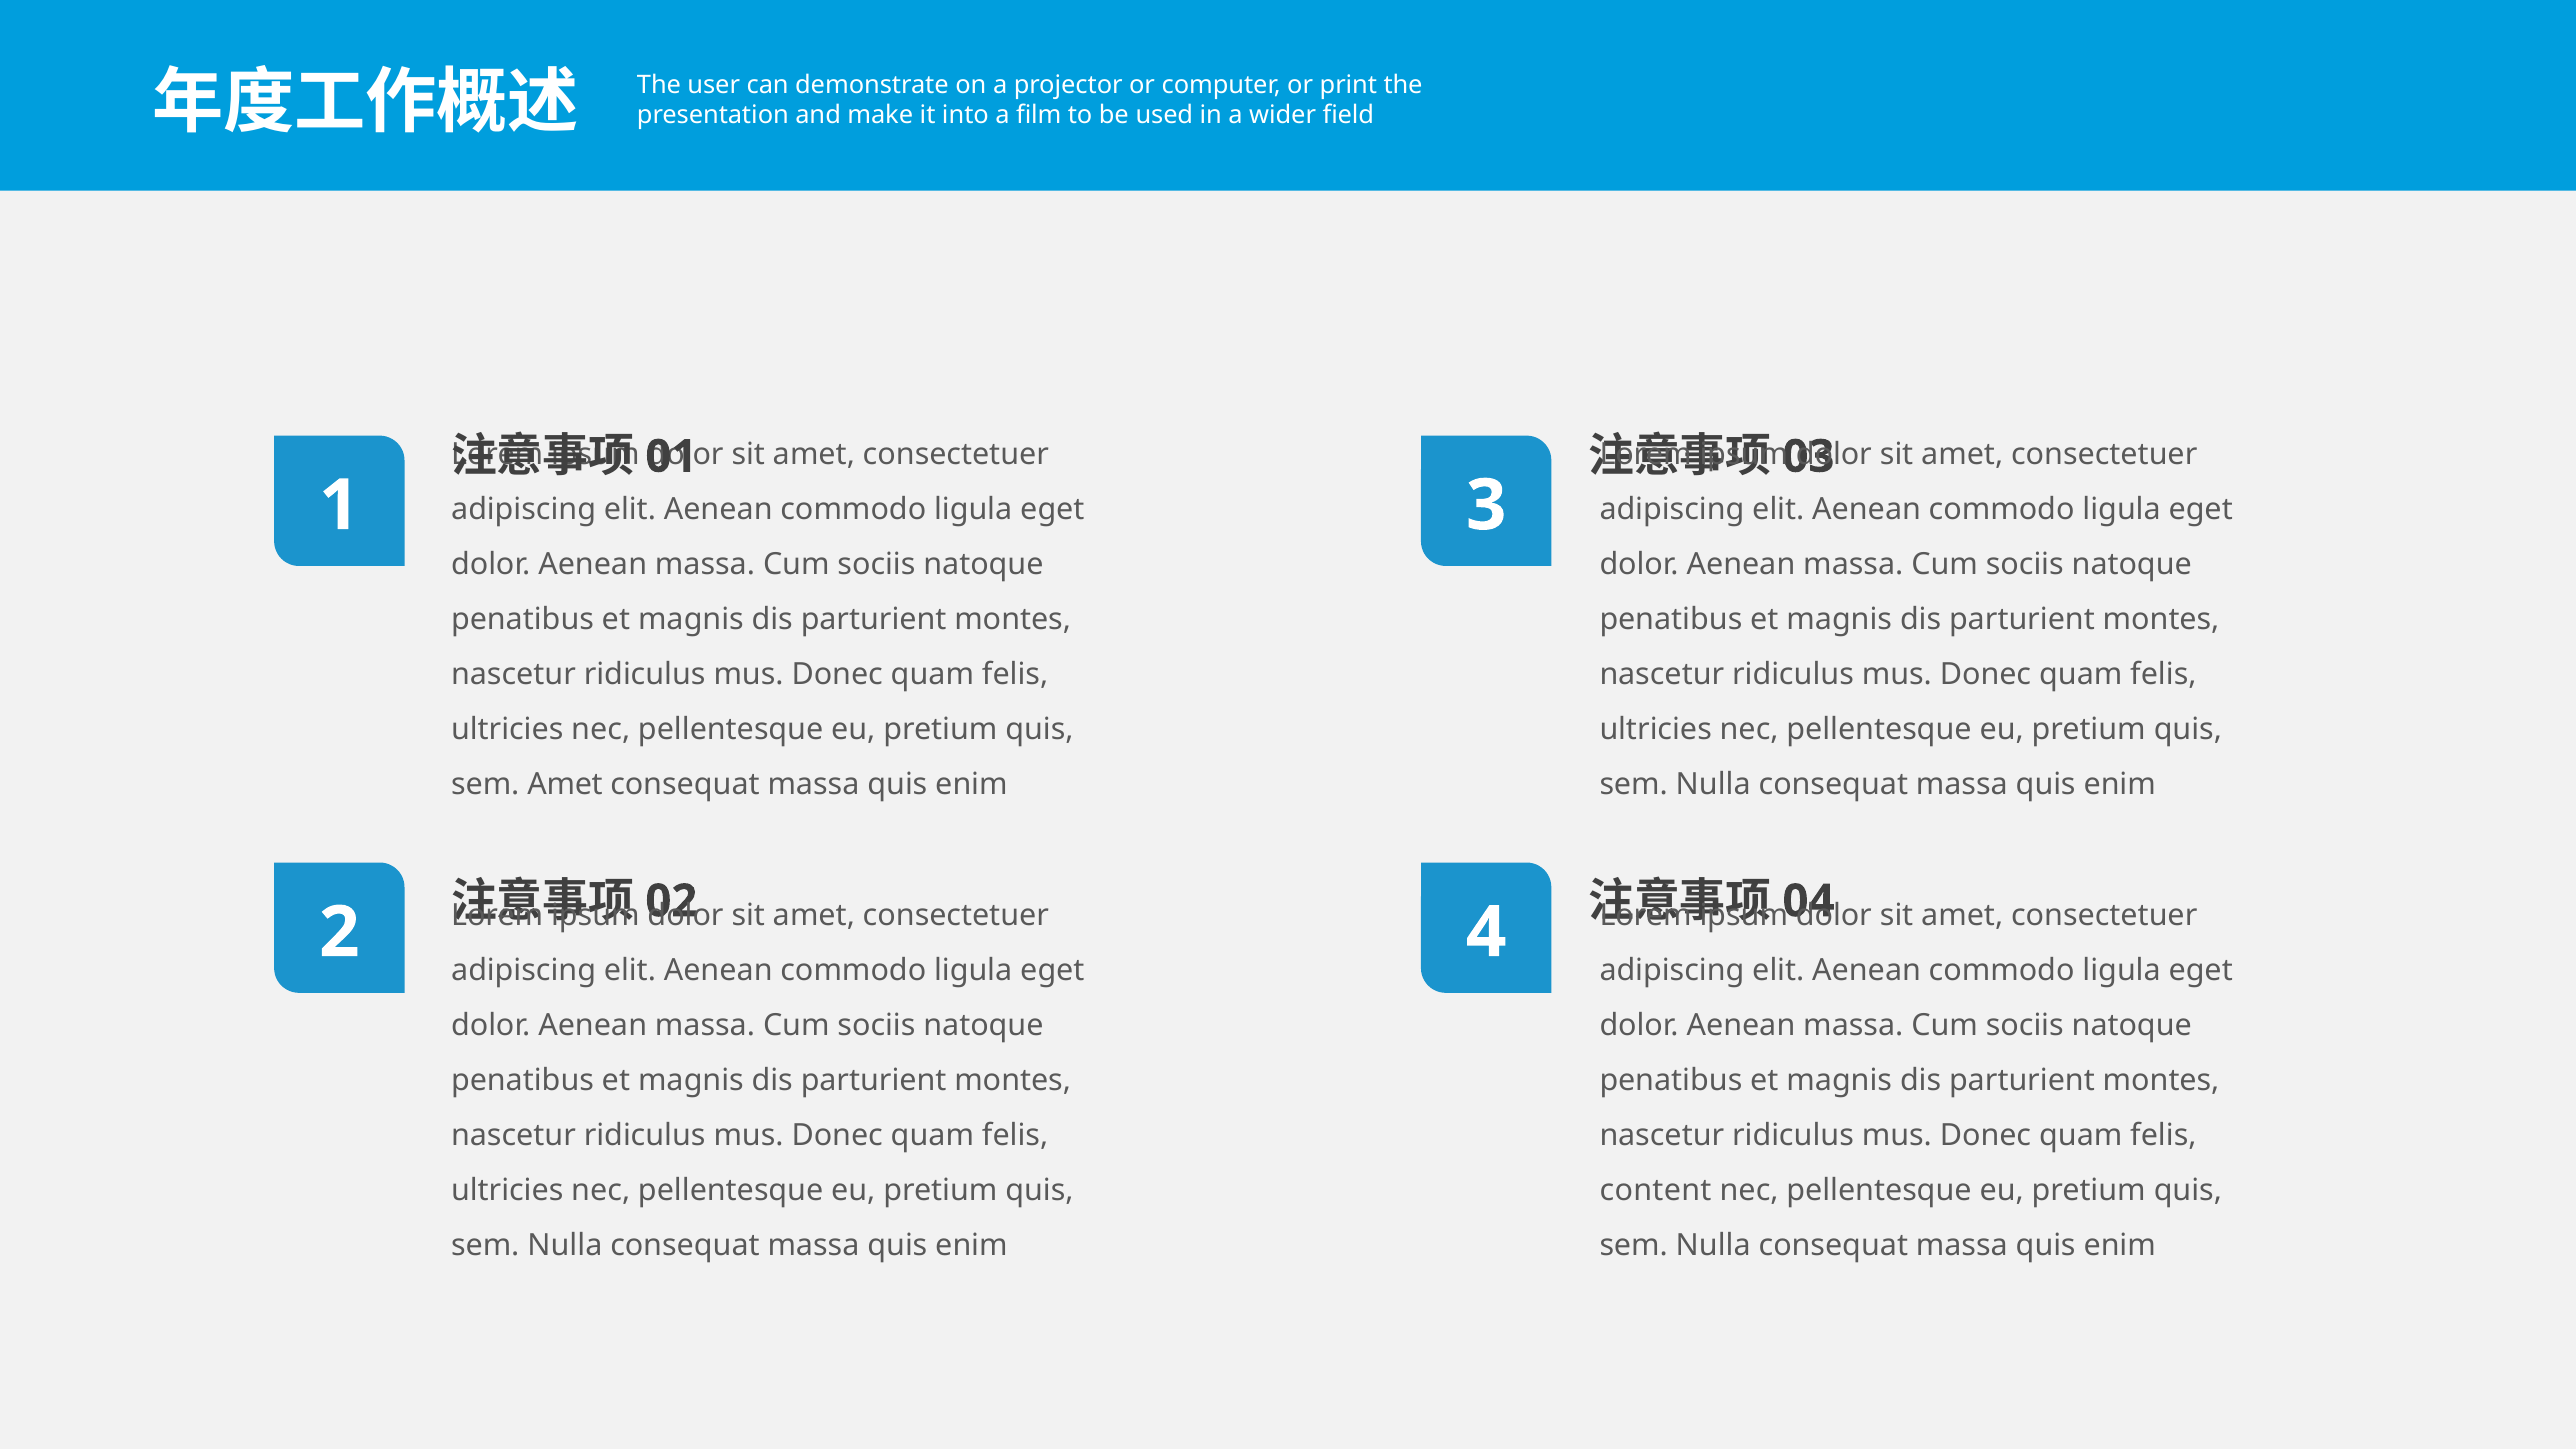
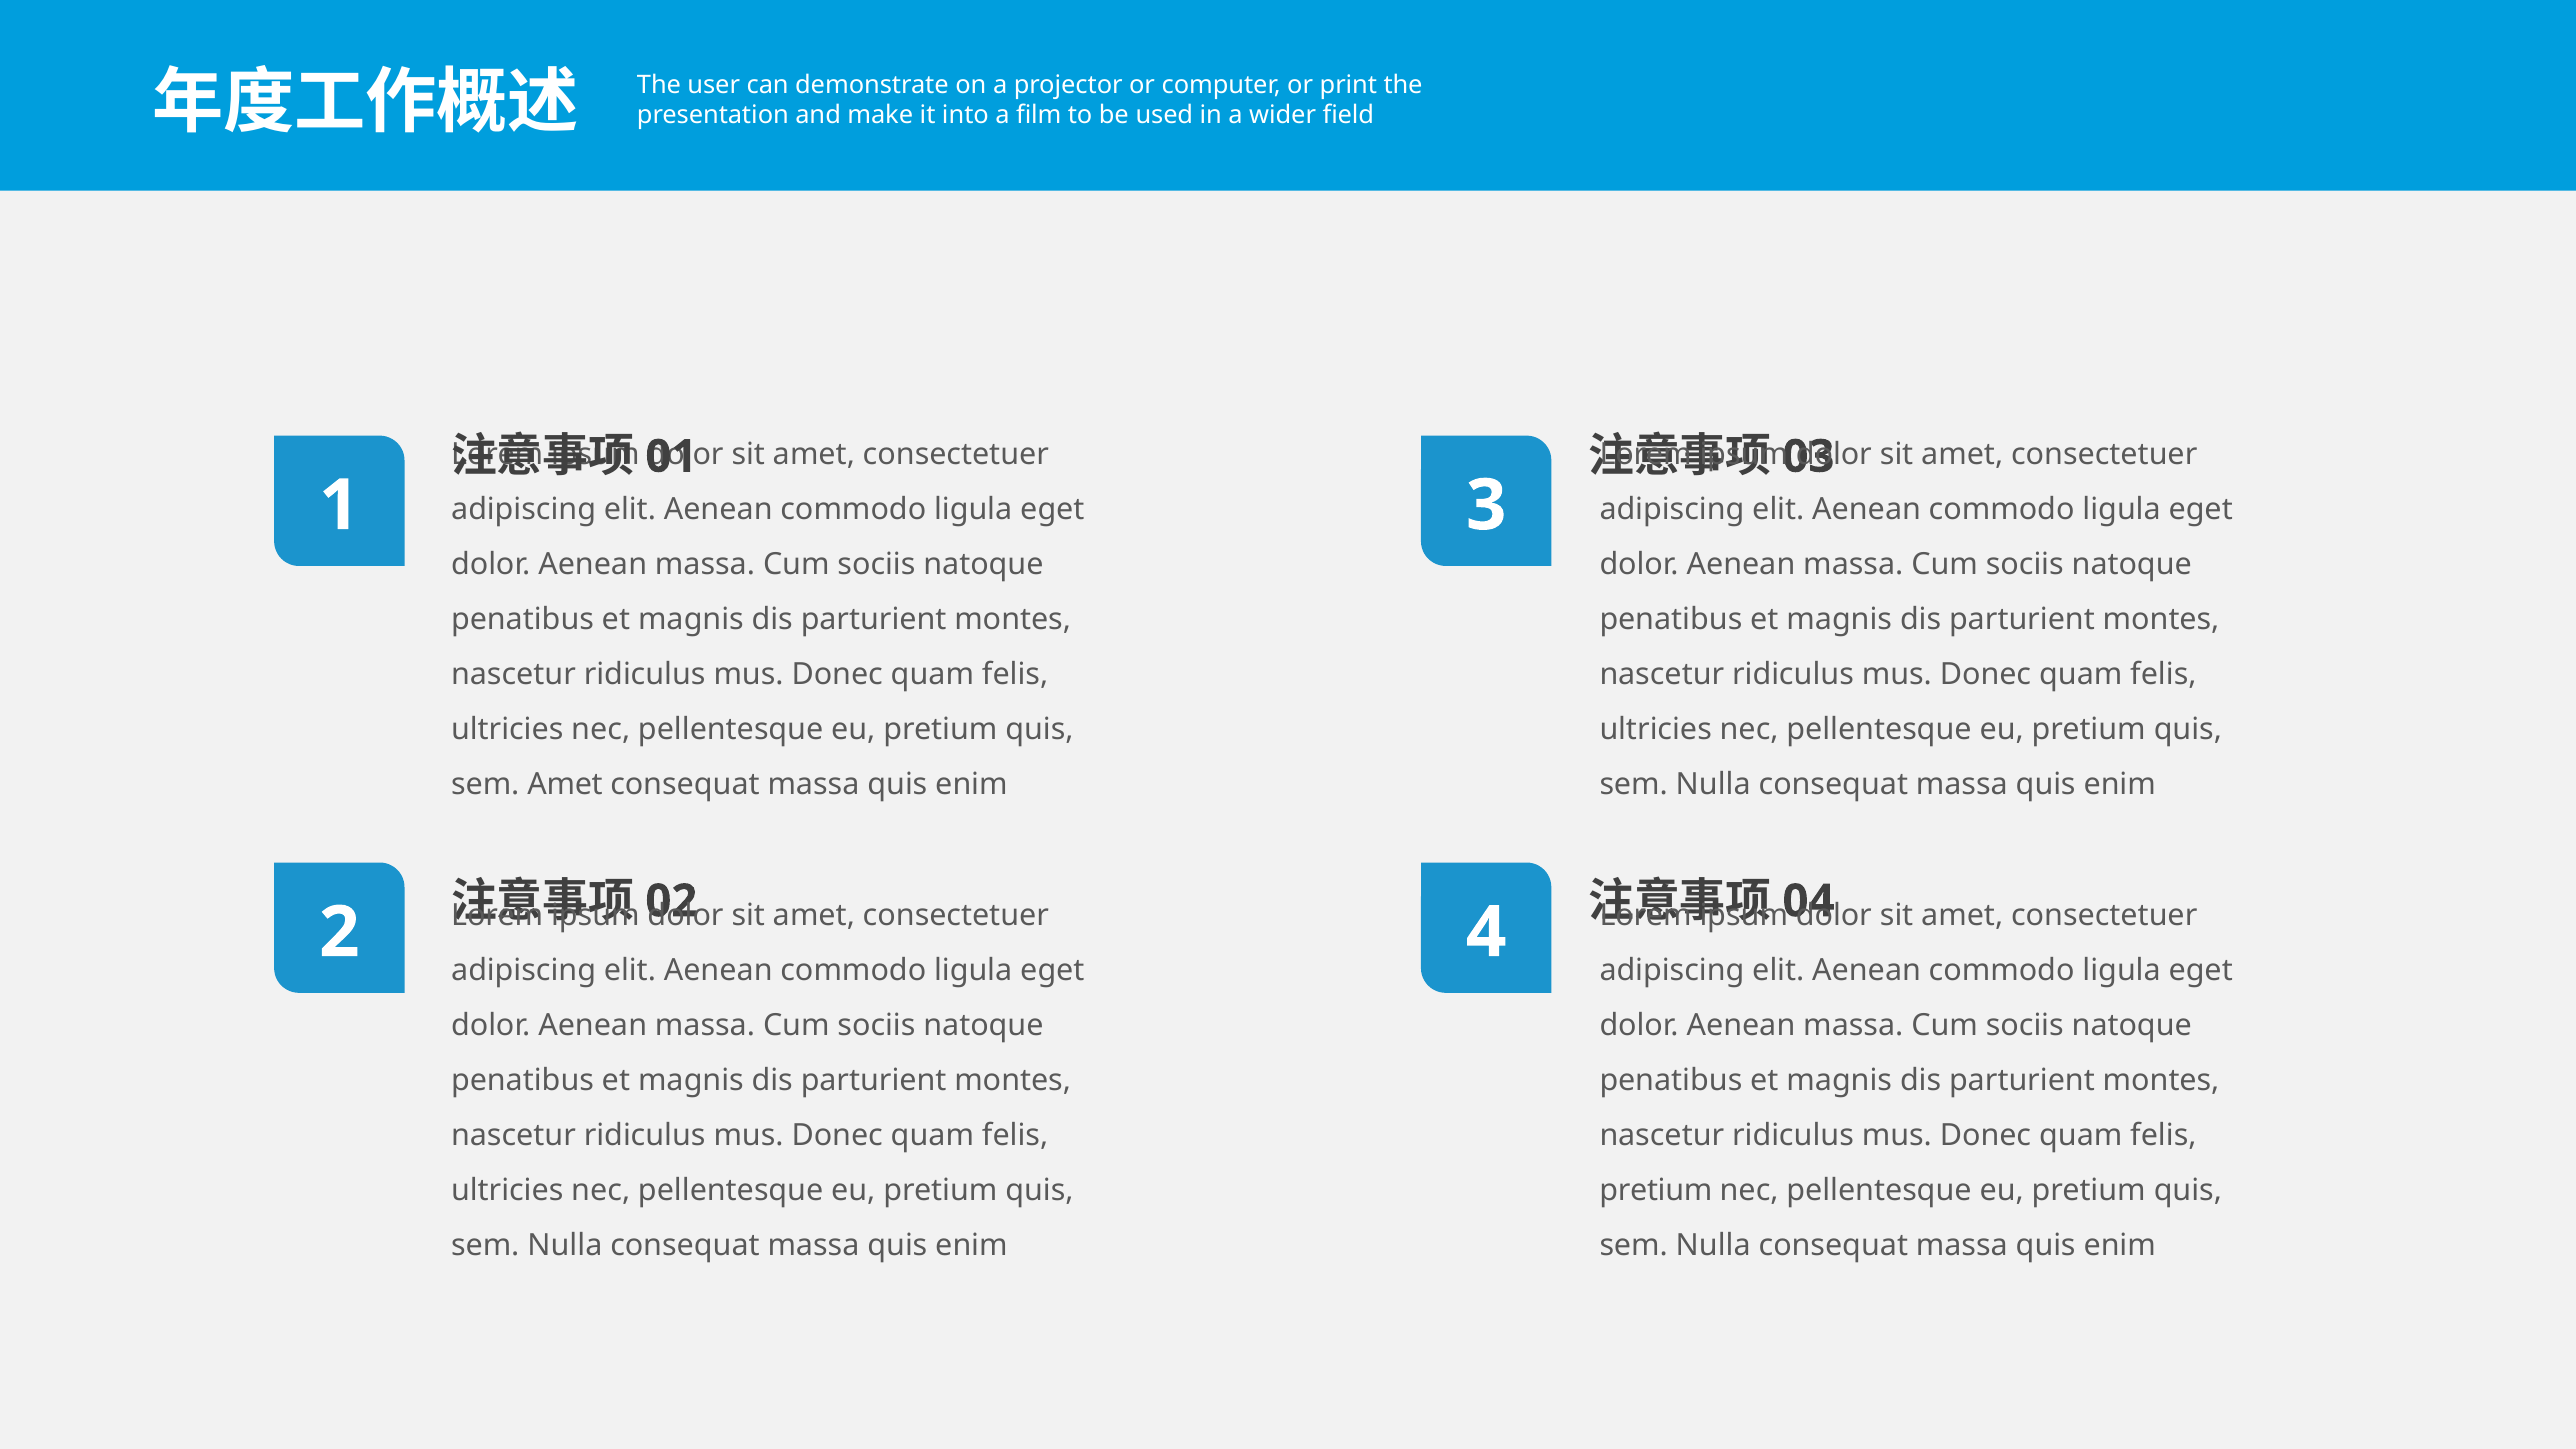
content: content -> pretium (1656, 1190)
